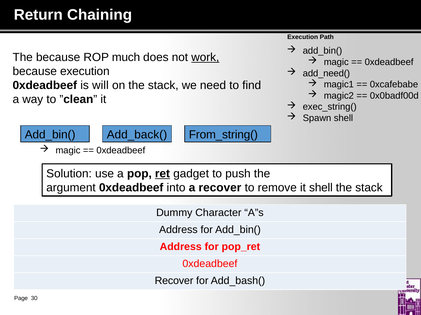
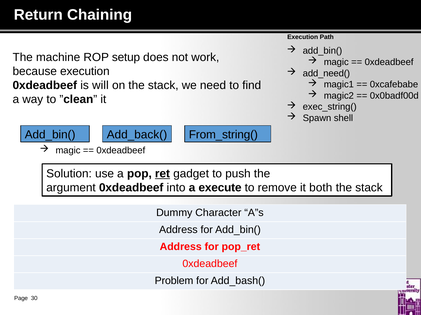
The because: because -> machine (58, 57)
much: much -> setup (126, 57)
work underline: present -> none (205, 57)
a recover: recover -> execute (220, 188)
it shell: shell -> both (321, 188)
Recover: Recover -> Problem (174, 282)
